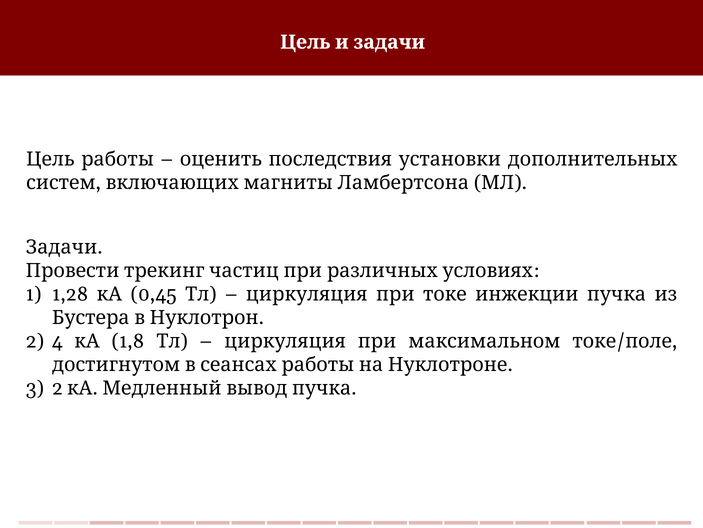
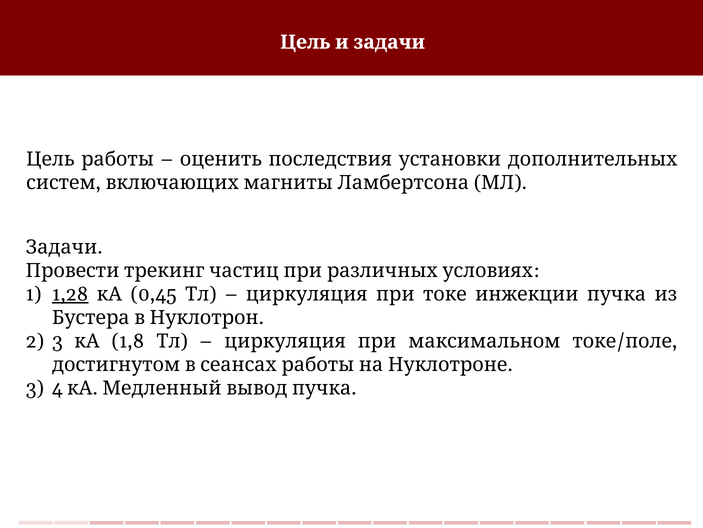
1,28 underline: none -> present (70, 294)
4: 4 -> 3 (57, 341)
2: 2 -> 4 (57, 388)
